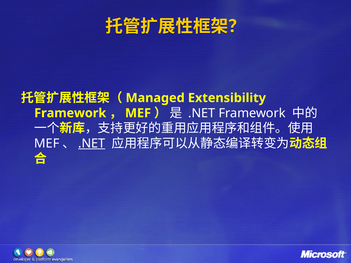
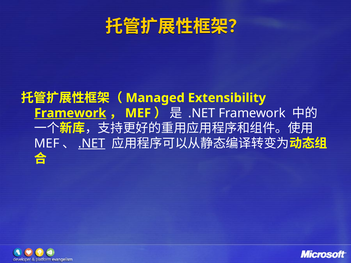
Framework underline: none -> present (70, 113)
